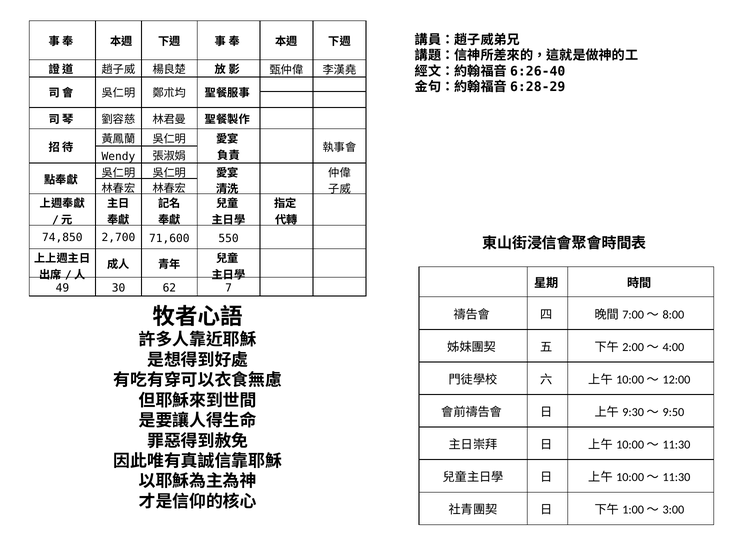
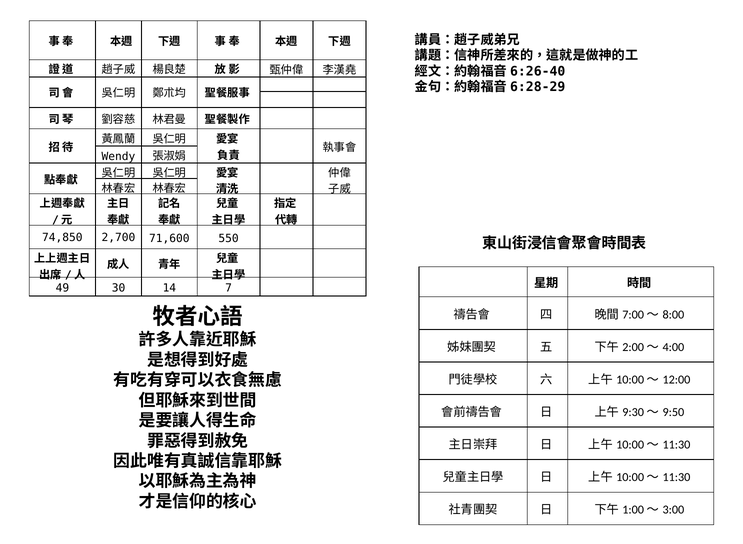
62: 62 -> 14 (169, 288)
